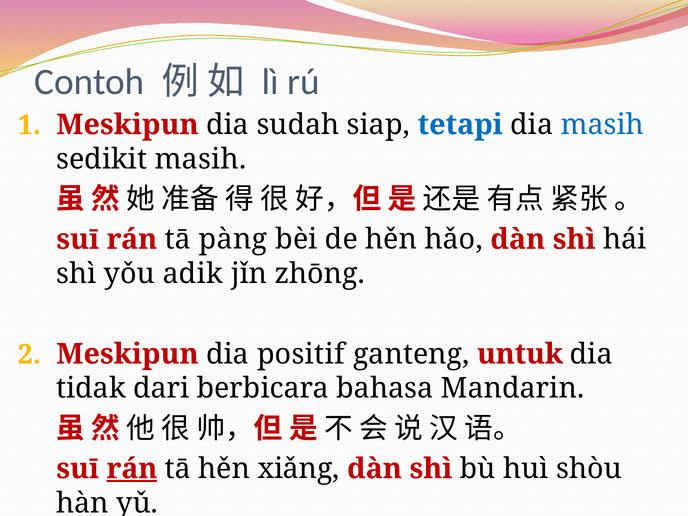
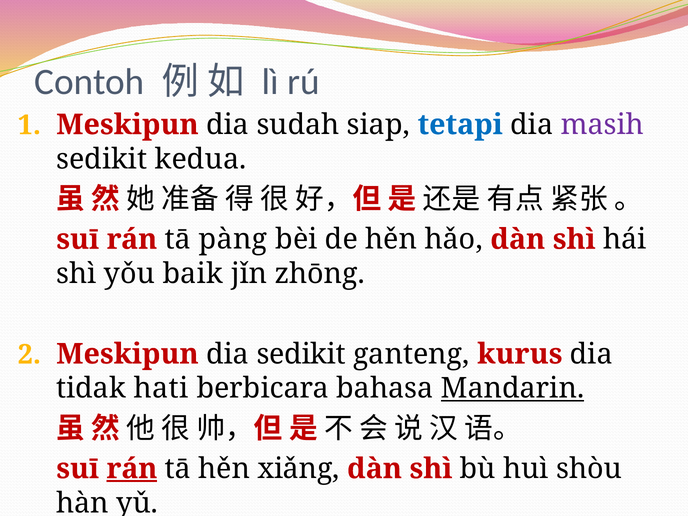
masih colour: blue -> purple (602, 125)
sedikit masih: masih -> kedua (201, 159)
adik: adik -> baik (193, 274)
dia positif: positif -> sedikit (301, 354)
untuk: untuk -> kurus (520, 354)
dari: dari -> hati (161, 388)
Mandarin underline: none -> present (513, 388)
